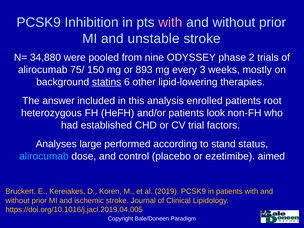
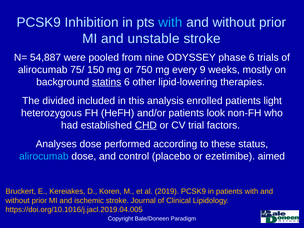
with colour: pink -> light blue (170, 22)
34,880: 34,880 -> 54,887 (45, 58)
phase 2: 2 -> 6 (252, 58)
893: 893 -> 750 (144, 70)
3: 3 -> 9 (203, 70)
answer: answer -> divided (58, 101)
root: root -> light (273, 101)
CHD underline: none -> present (146, 125)
Analyses large: large -> dose (91, 144)
stand: stand -> these (223, 144)
